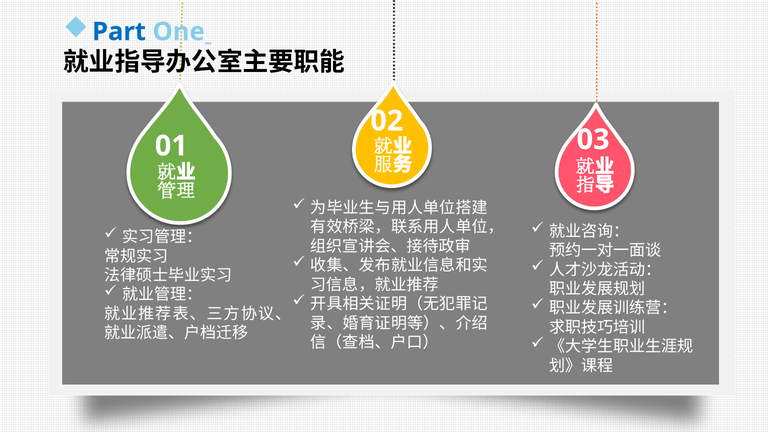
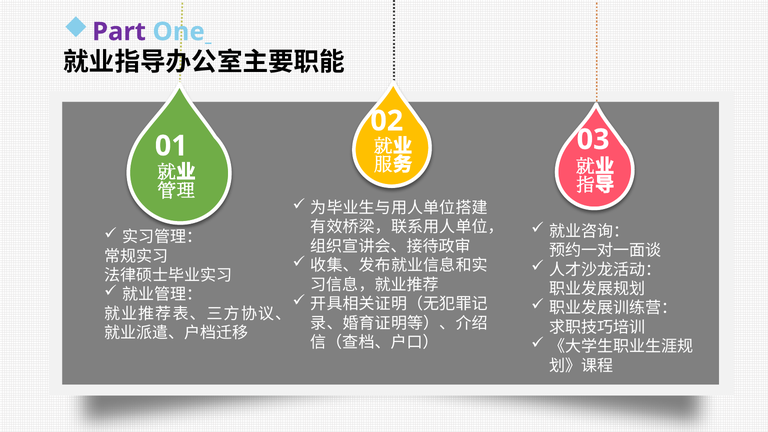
Part colour: blue -> purple (119, 32)
